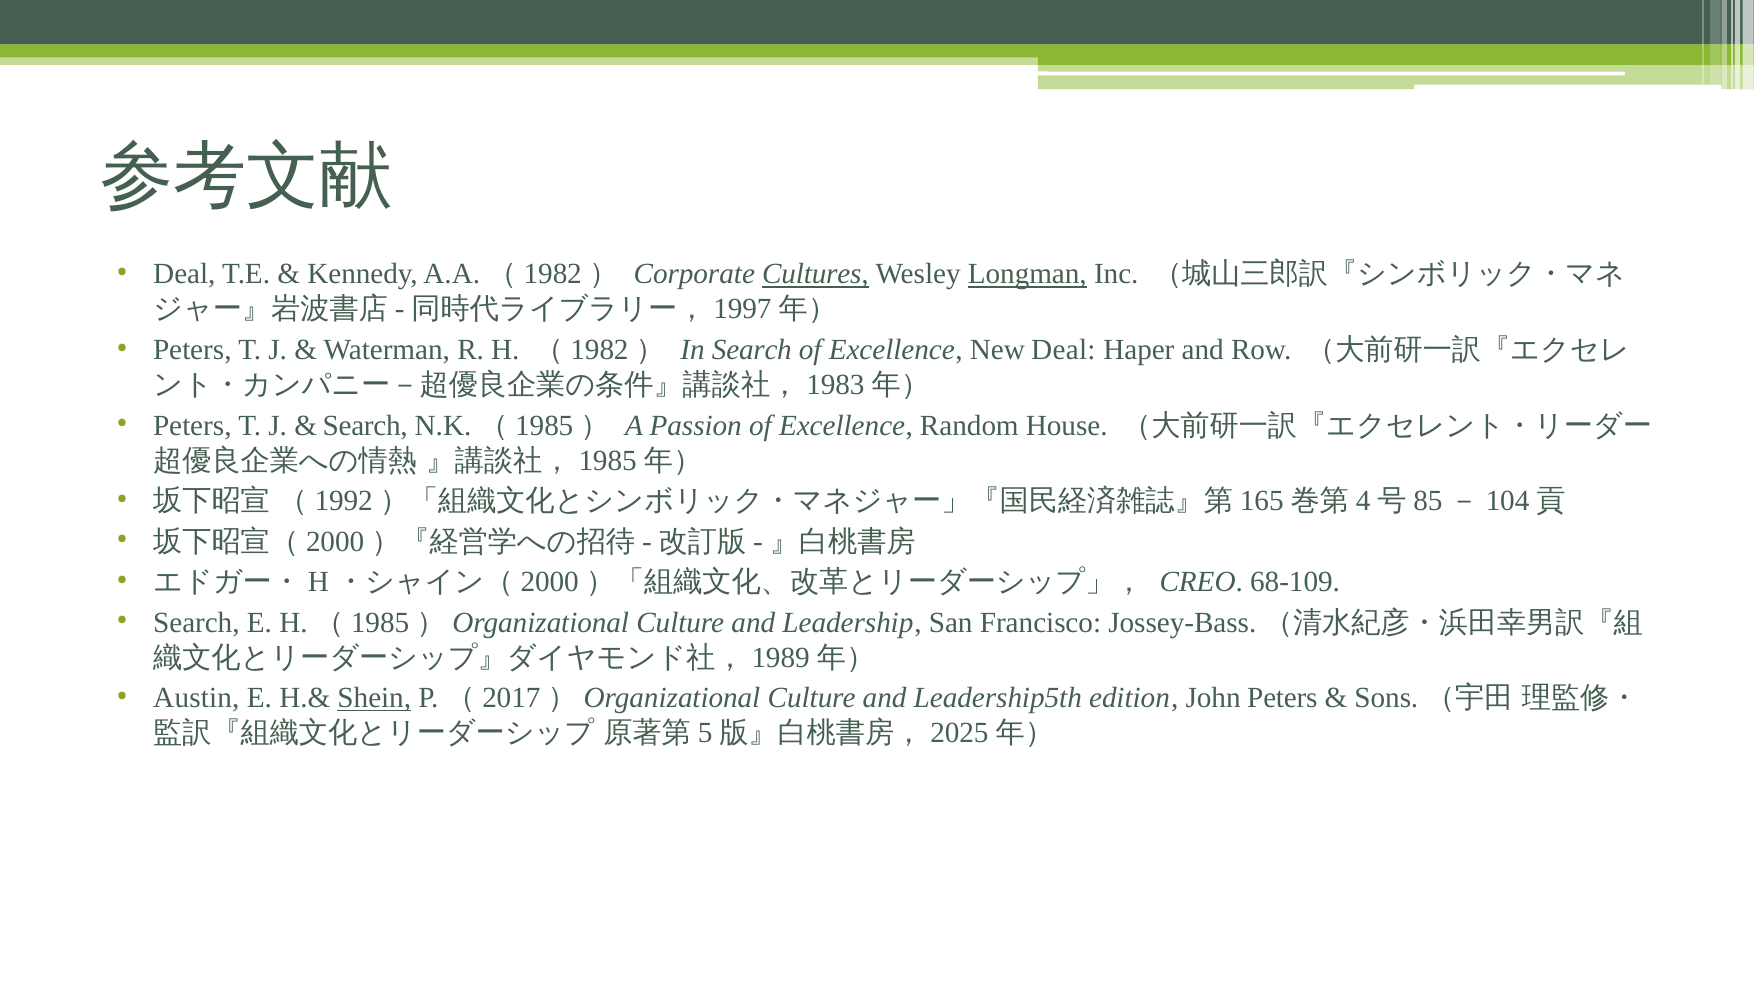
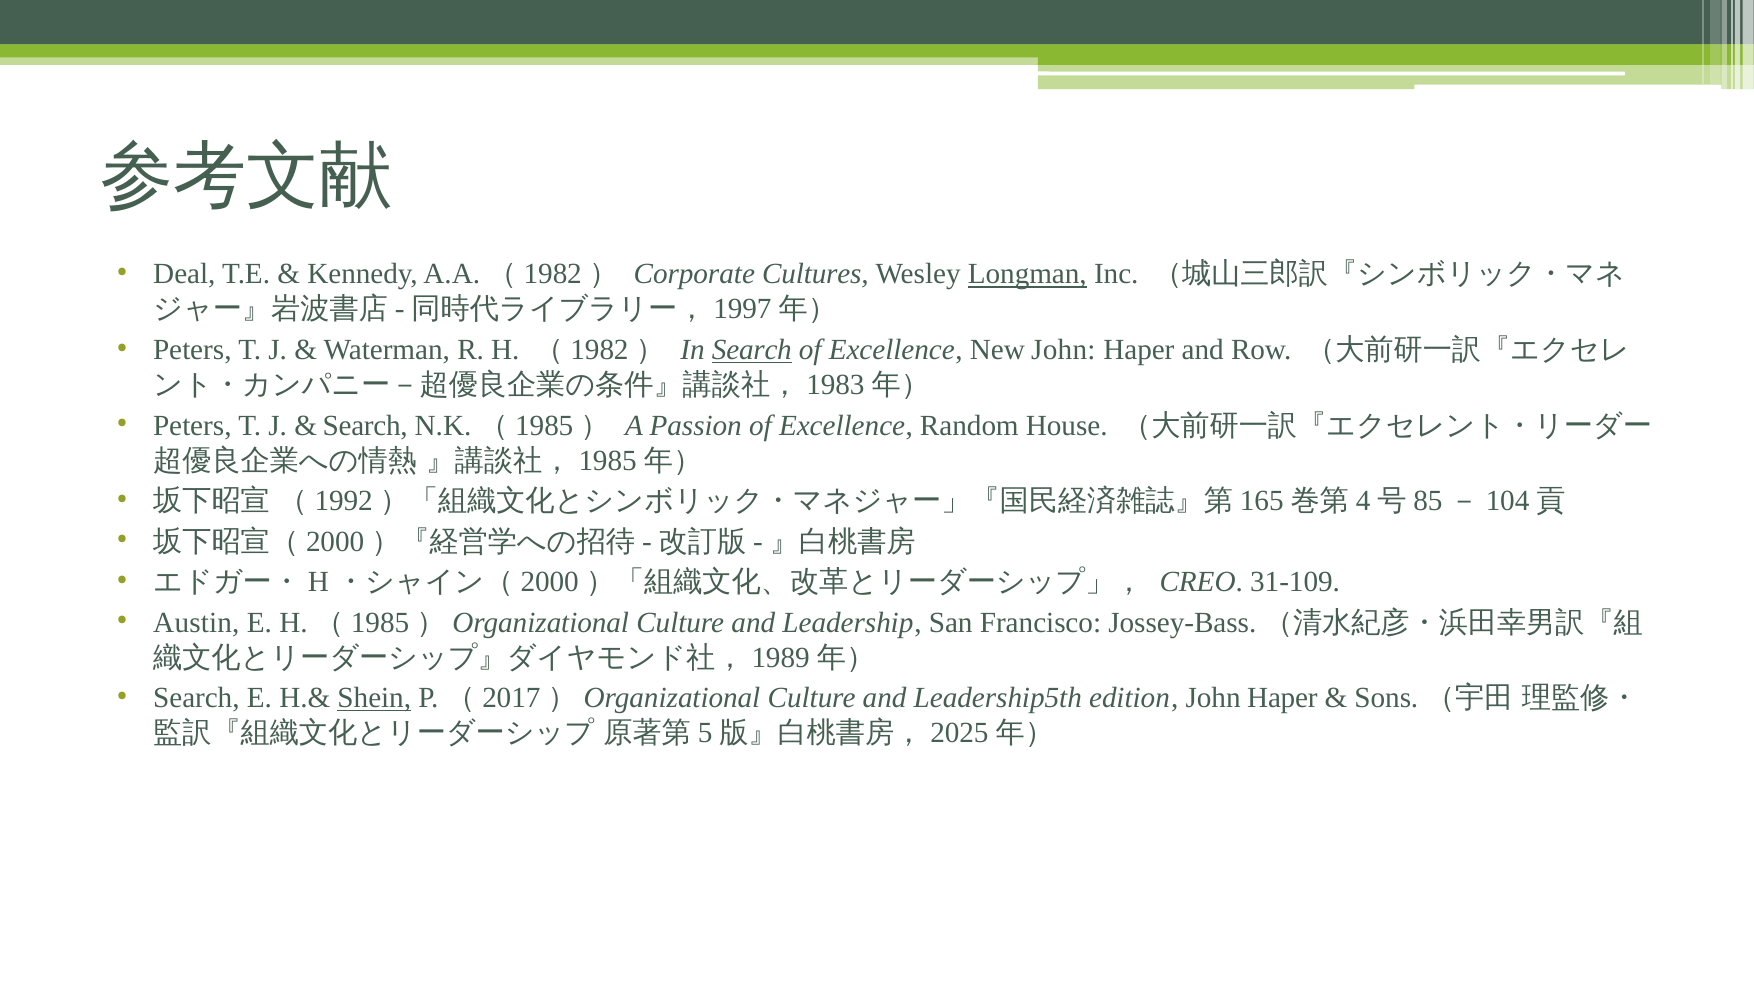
Cultures underline: present -> none (815, 274)
Search underline: none -> present (752, 350)
New Deal: Deal -> John (1063, 350)
68-109: 68-109 -> 31-109 (1295, 582)
Search: Search -> Austin (196, 622)
Austin: Austin -> Search (196, 698)
edition John Peters: Peters -> Haper (1282, 698)
